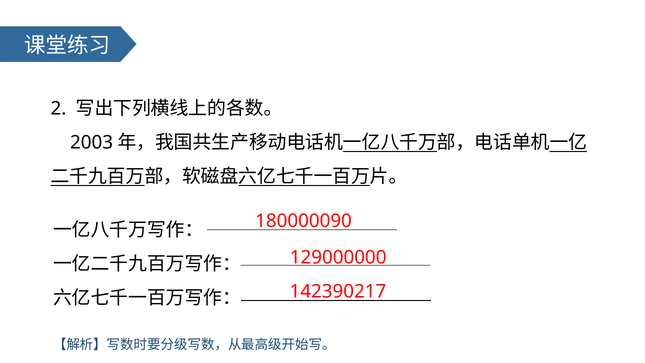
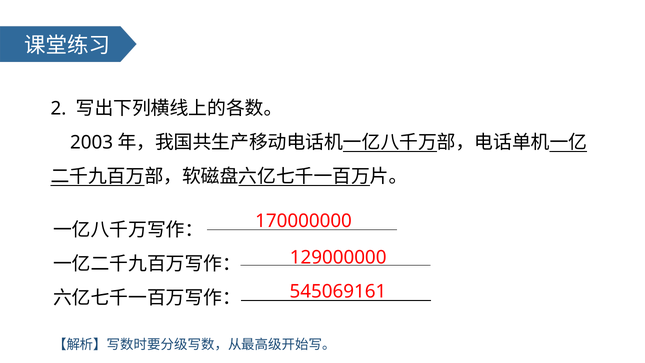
180000090: 180000090 -> 170000000 (304, 221)
142390217: 142390217 -> 545069161 (338, 292)
